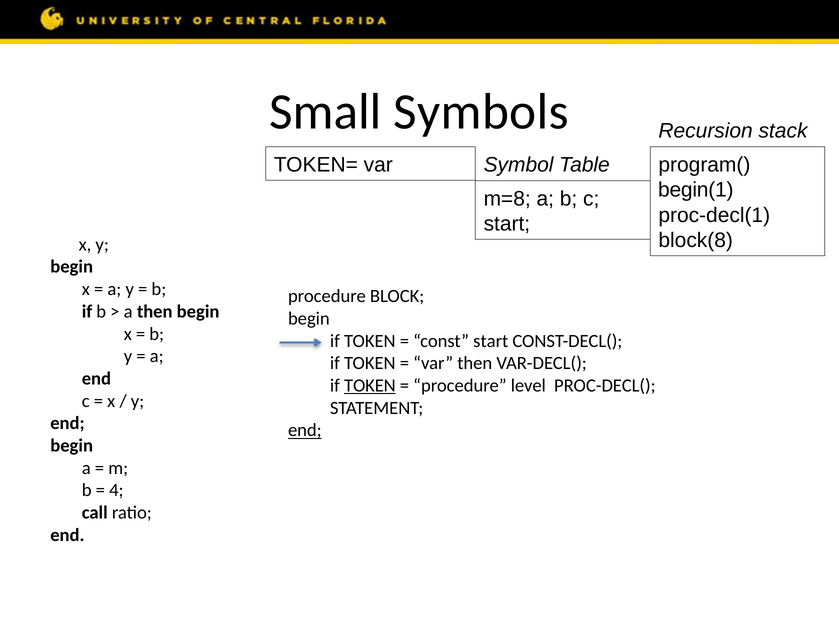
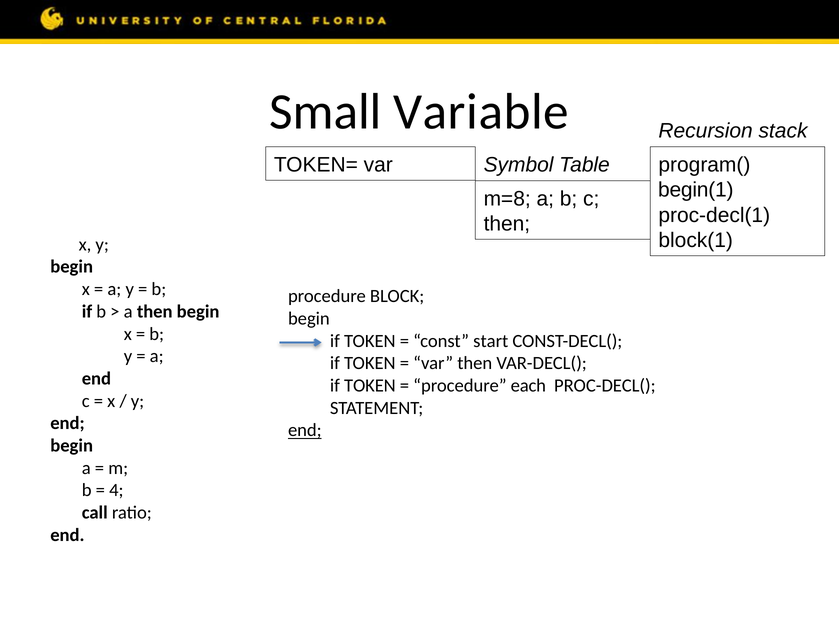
Symbols: Symbols -> Variable (481, 112)
start: start -> then (507, 224)
block(8: block(8 -> block(1 (696, 240)
TOKEN underline: present -> none (370, 386)
level: level -> each (528, 386)
